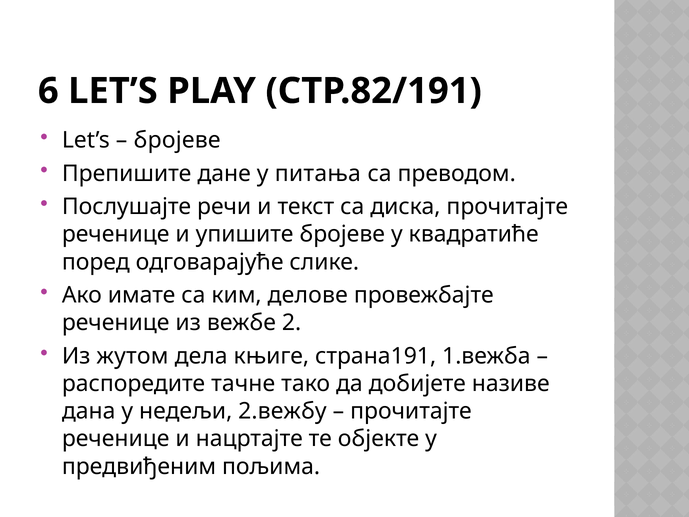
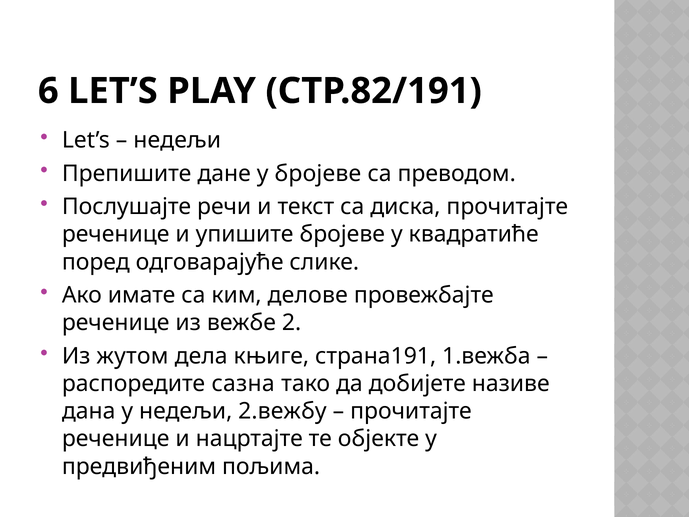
бројеве: бројеве -> недељи (177, 140)
у питања: питања -> бројеве (318, 173)
тачне: тачне -> сазна (243, 384)
